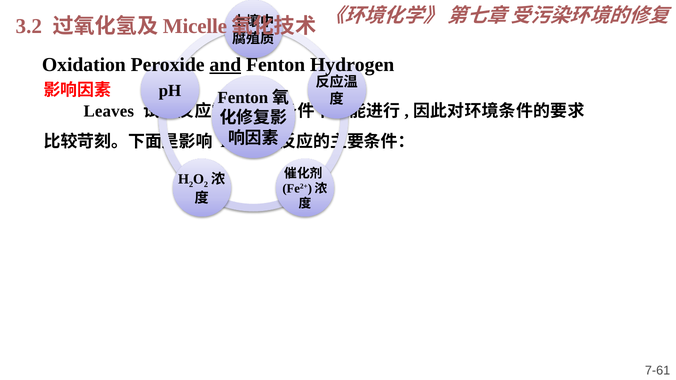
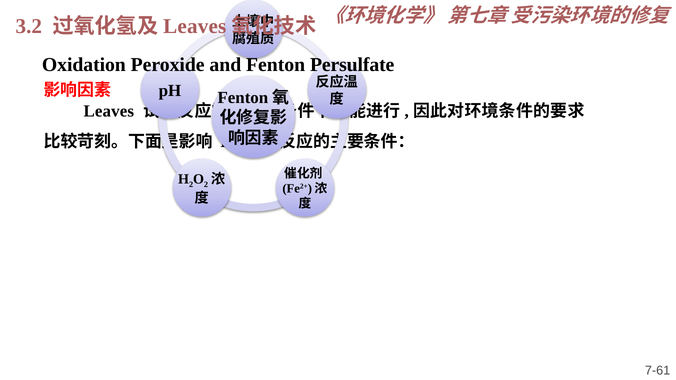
Micelle: Micelle -> Leaves (195, 26)
and underline: present -> none (225, 65)
Hydrogen: Hydrogen -> Persulfate (352, 65)
